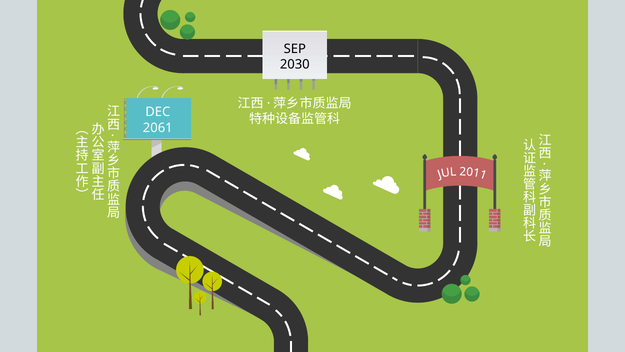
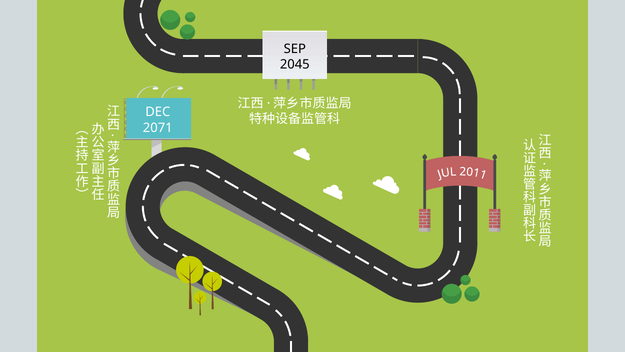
2030: 2030 -> 2045 (295, 64)
2061: 2061 -> 2071 (158, 128)
